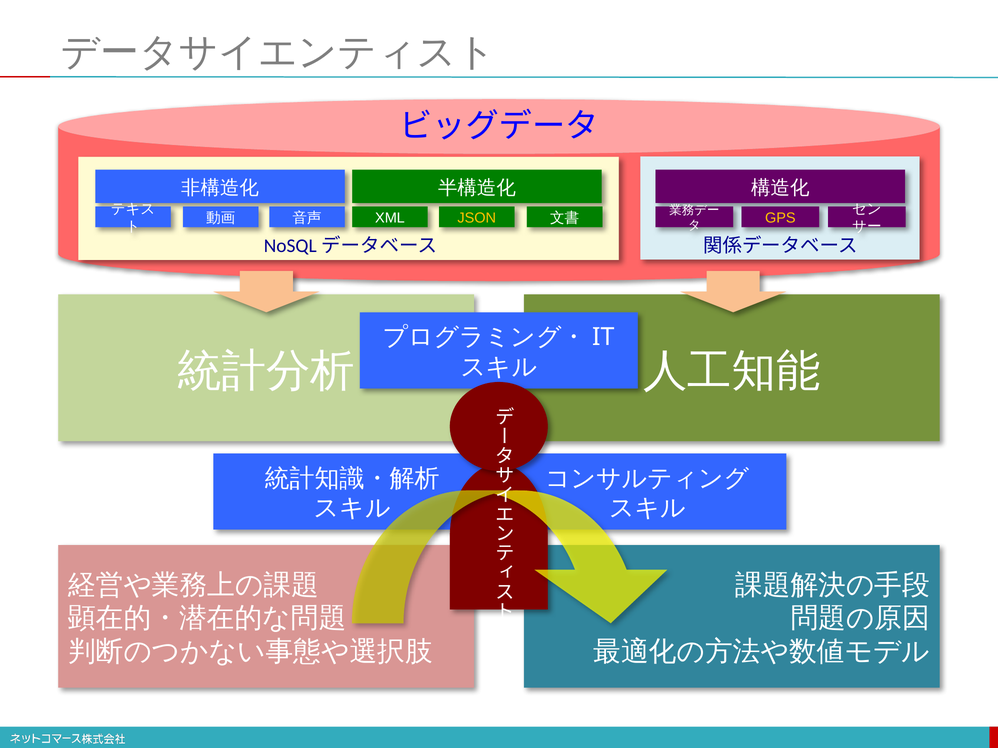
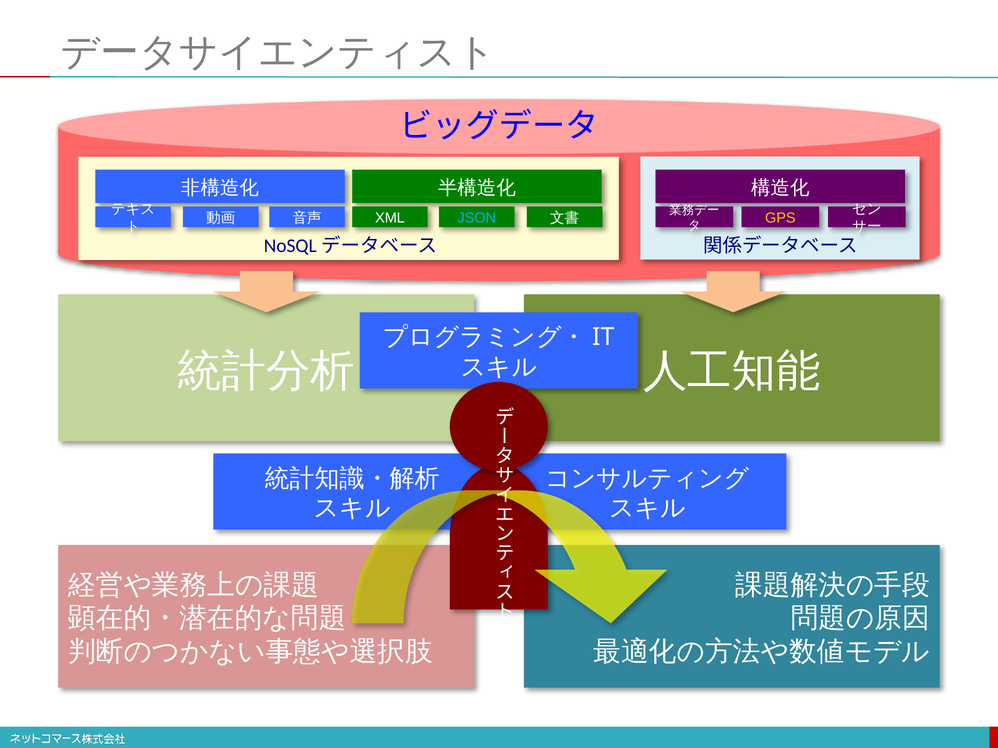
JSON colour: yellow -> light blue (477, 218)
